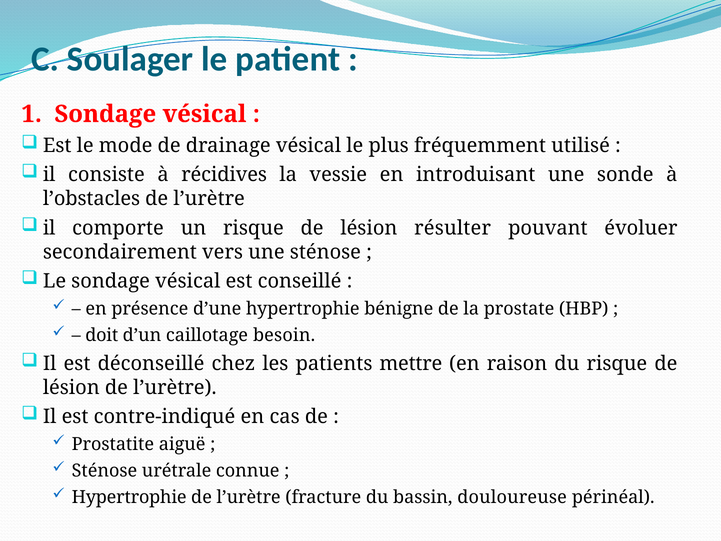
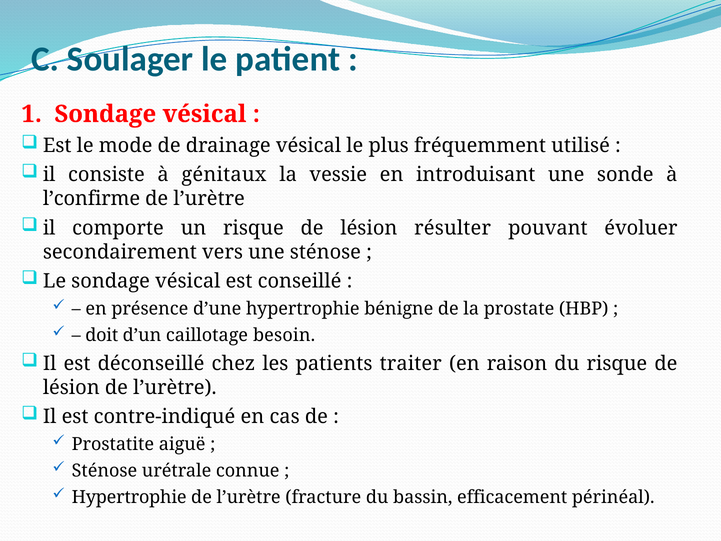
récidives: récidives -> génitaux (224, 175)
l’obstacles: l’obstacles -> l’confirme (91, 199)
mettre: mettre -> traiter (411, 363)
douloureuse: douloureuse -> efficacement (512, 497)
